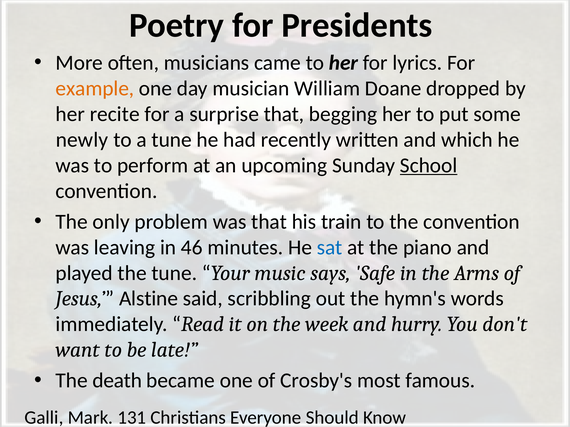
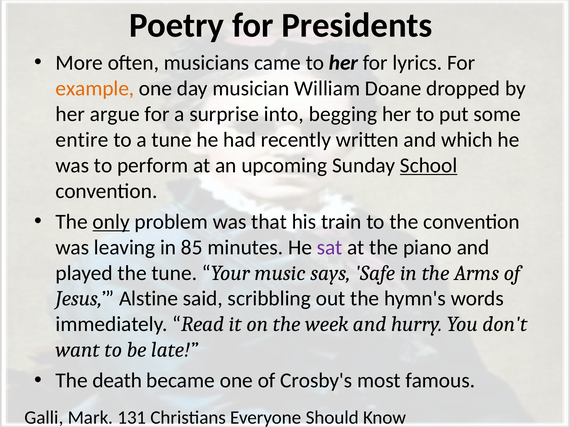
recite: recite -> argue (115, 114)
surprise that: that -> into (284, 114)
newly: newly -> entire (82, 140)
only underline: none -> present (111, 222)
46: 46 -> 85 (192, 248)
sat colour: blue -> purple (330, 248)
